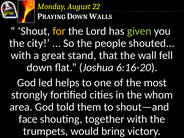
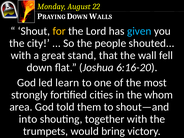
given colour: light green -> light blue (139, 31)
helps: helps -> learn (67, 83)
face: face -> into (28, 119)
